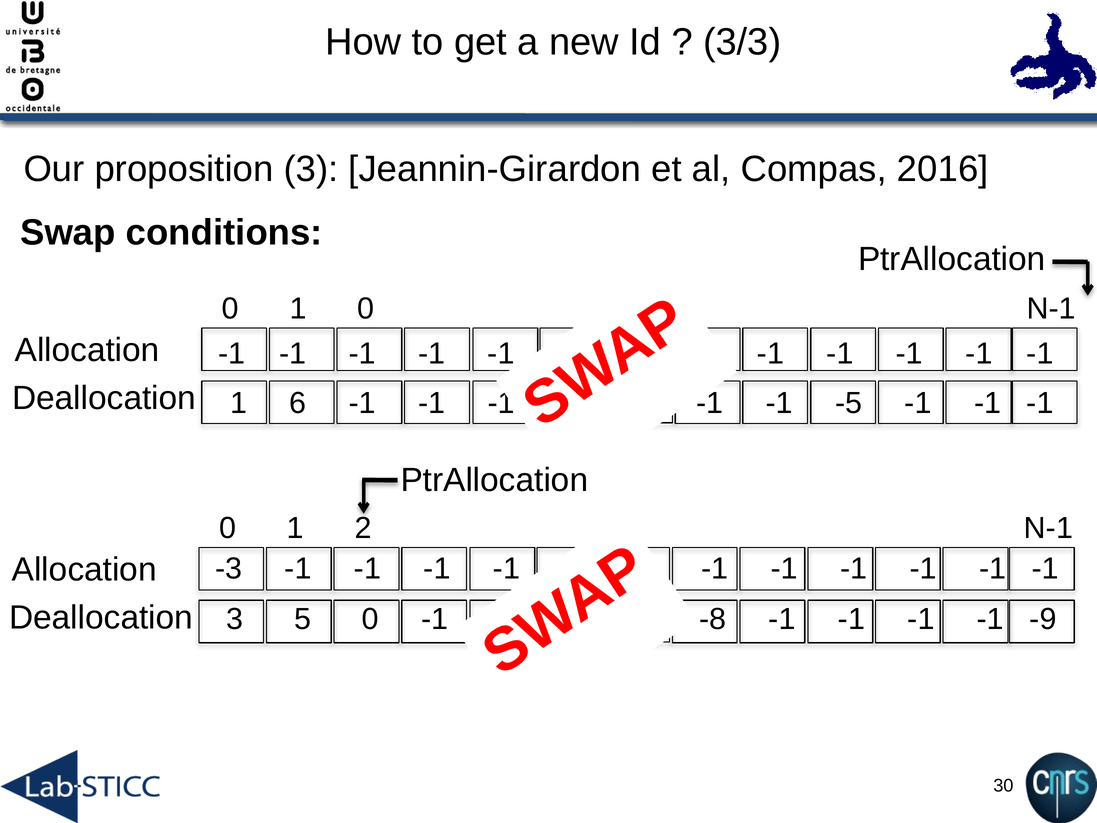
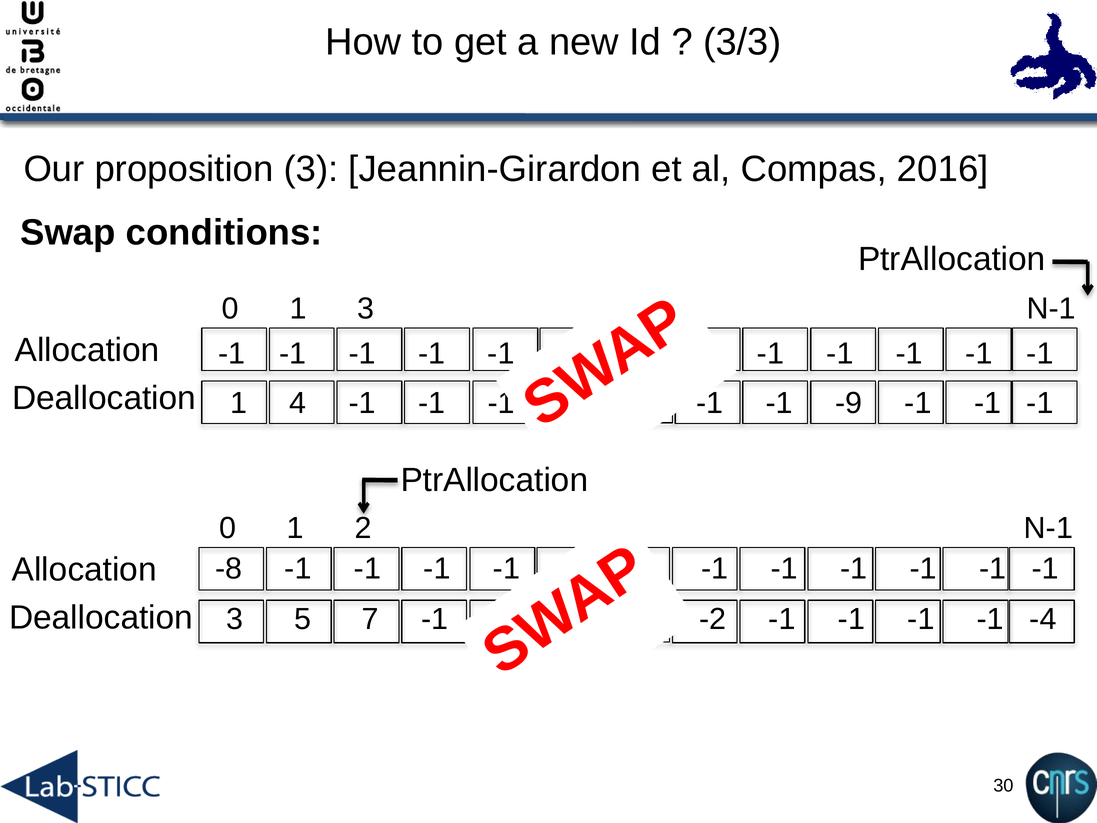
1 0: 0 -> 3 (366, 308)
6: 6 -> 4 (298, 403)
-5: -5 -> -9 (849, 403)
-3: -3 -> -8 (229, 569)
5 0: 0 -> 7 (370, 619)
-8: -8 -> -2 (713, 619)
-9: -9 -> -4 (1043, 619)
